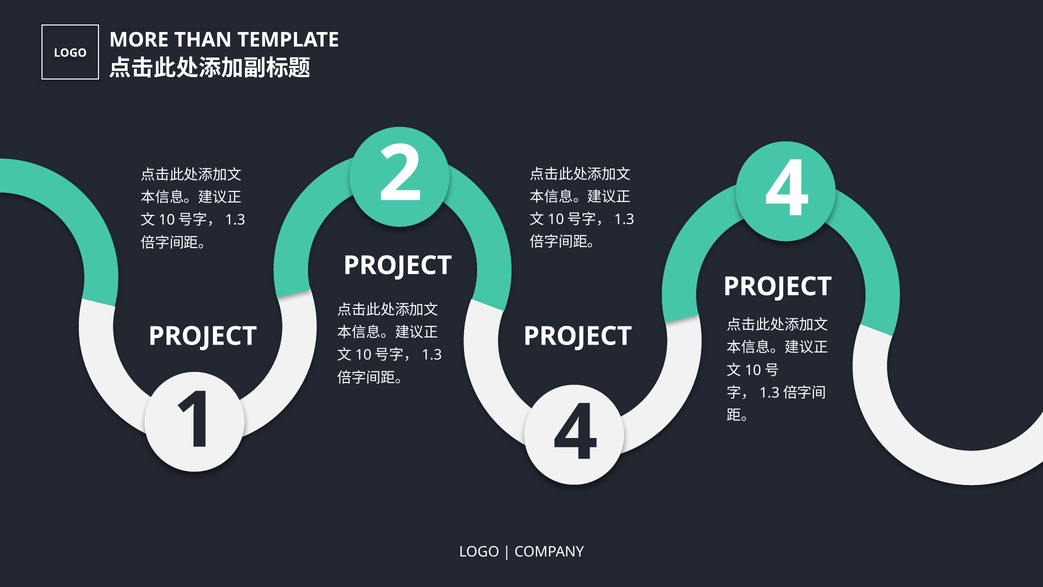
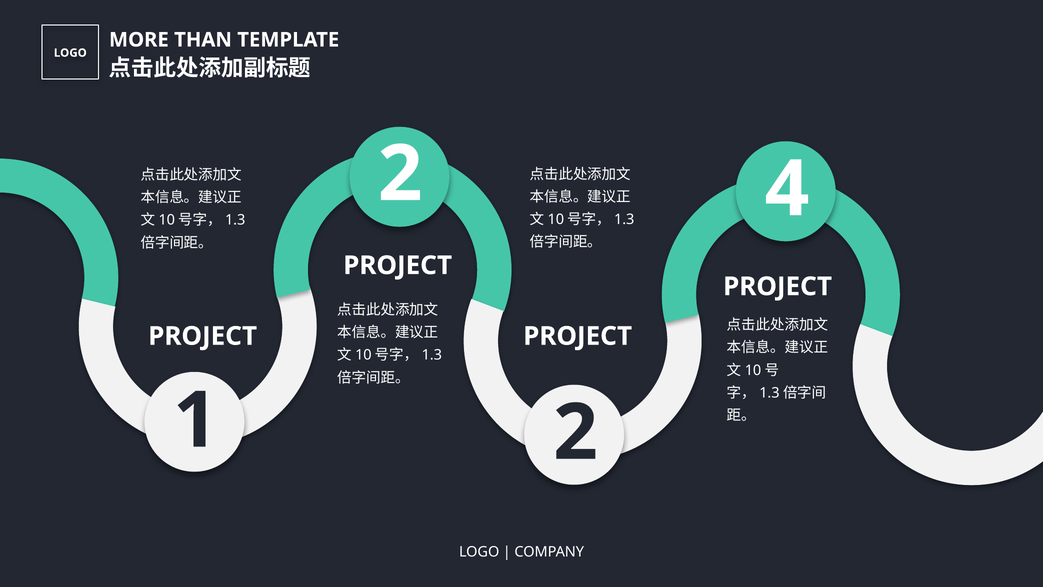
1 4: 4 -> 2 (576, 433)
